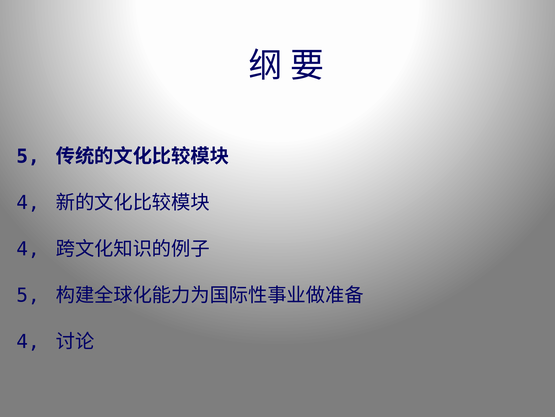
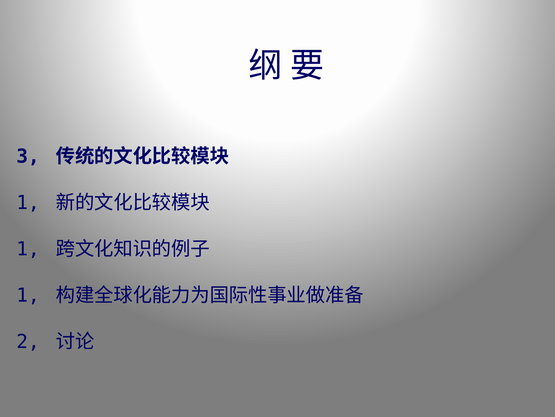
5: 5 -> 3 (28, 156)
4: 4 -> 1 (28, 203)
4: 4 -> 1 (28, 249)
5: 5 -> 1 (28, 295)
4: 4 -> 2 (28, 341)
